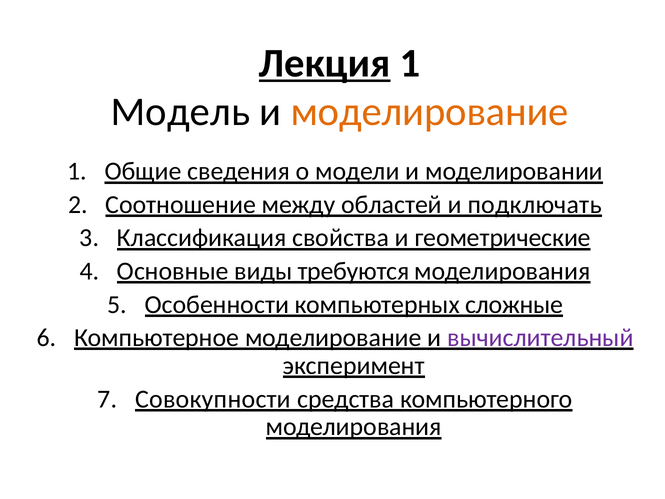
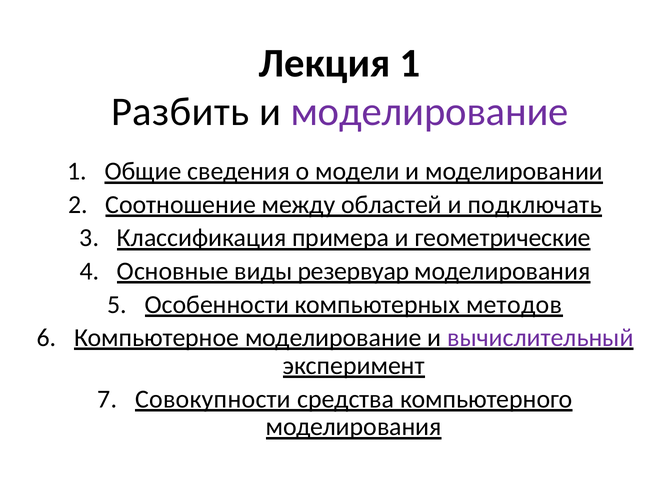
Лекция underline: present -> none (325, 63)
Модель: Модель -> Разбить (180, 112)
моделирование colour: orange -> purple (430, 112)
свойства: свойства -> примера (341, 238)
требуются: требуются -> резервуар (354, 271)
сложные: сложные -> методов (514, 304)
